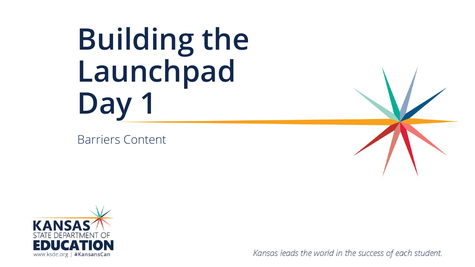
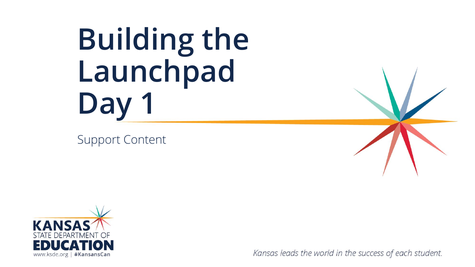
Barriers: Barriers -> Support (99, 140)
